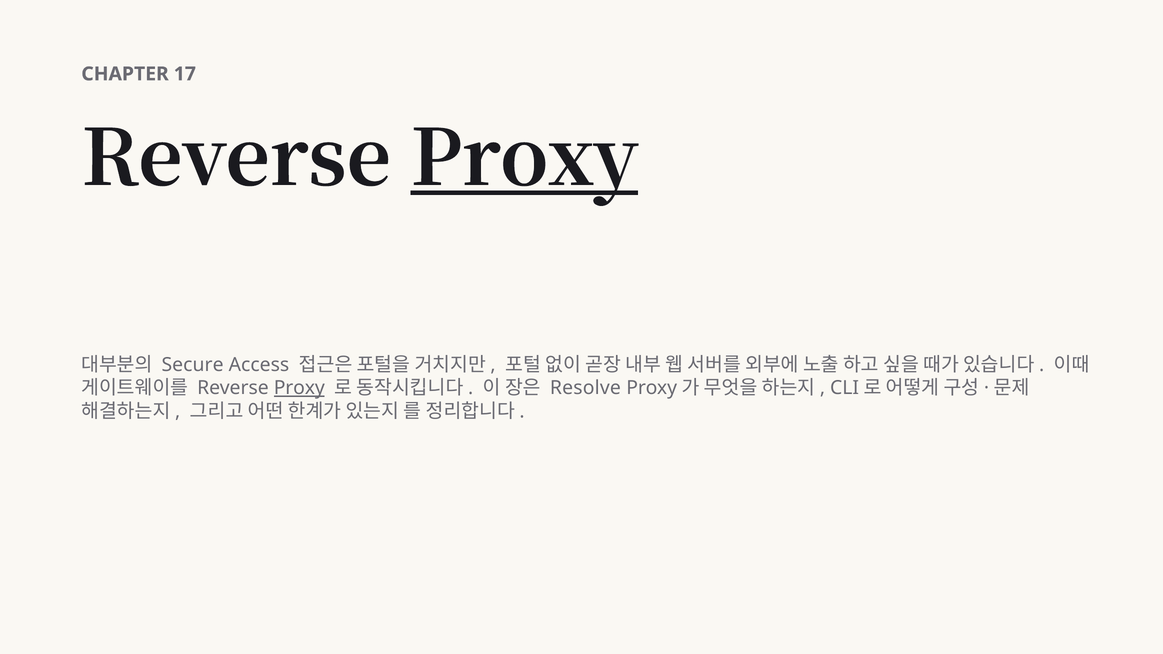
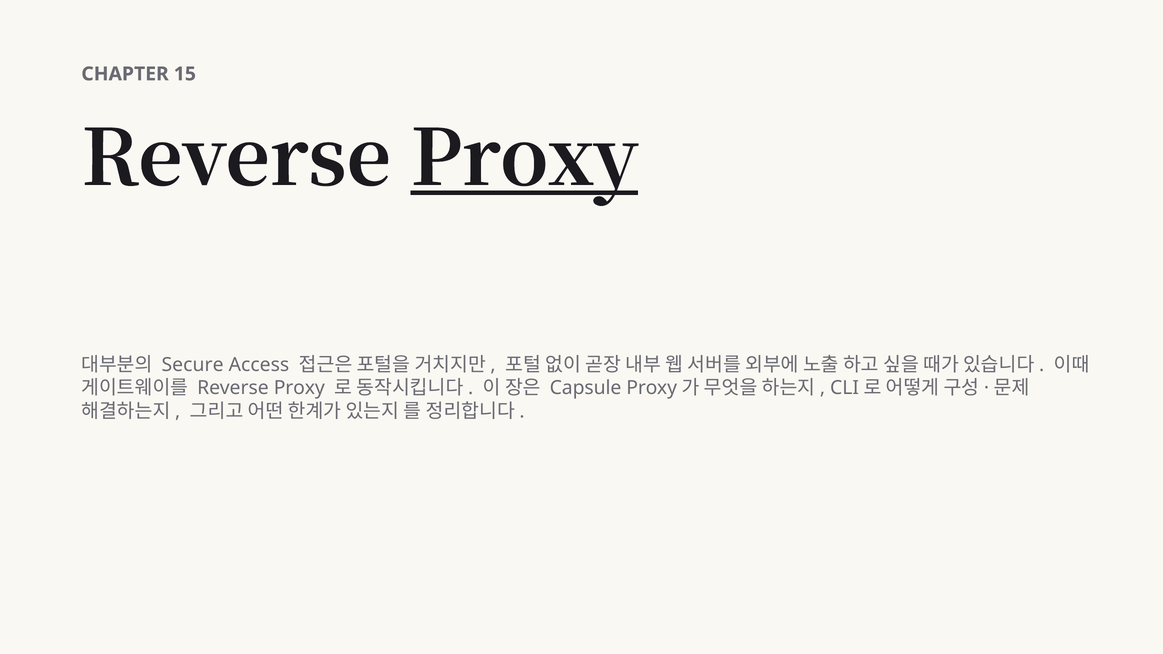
17: 17 -> 15 (185, 74)
Proxy underline: present -> none (299, 388)
Resolve: Resolve -> Capsule (586, 388)
